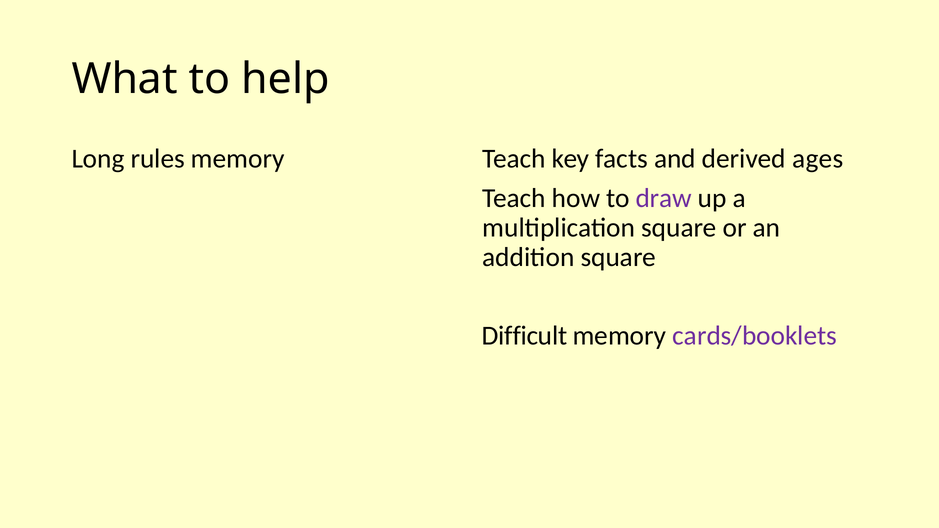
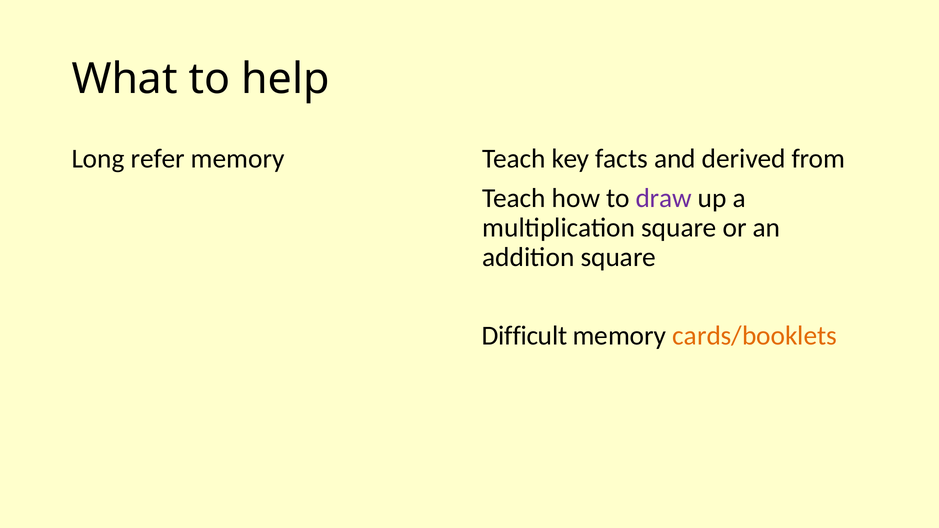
rules: rules -> refer (158, 159)
ages: ages -> from (818, 159)
cards/booklets colour: purple -> orange (755, 336)
